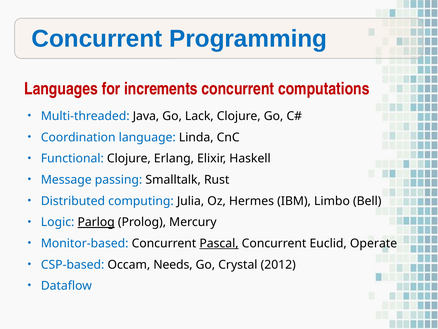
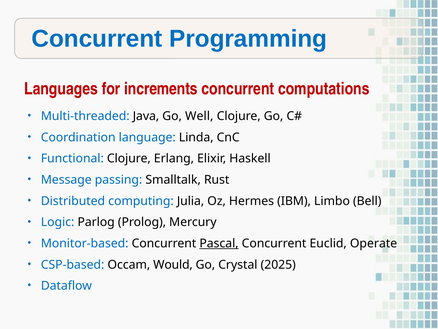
Lack: Lack -> Well (199, 116)
Parlog underline: present -> none (96, 222)
Needs: Needs -> Would (173, 264)
2012: 2012 -> 2025 (278, 264)
